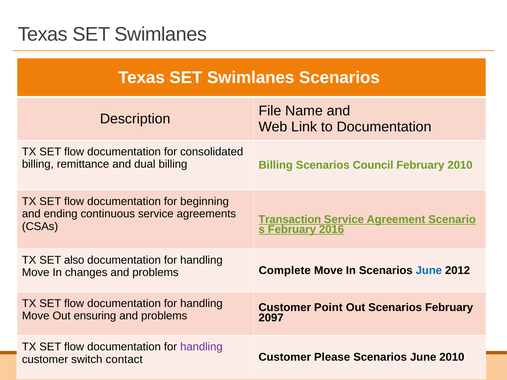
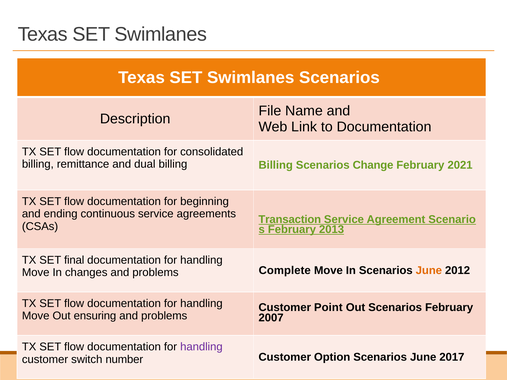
Council: Council -> Change (373, 165)
February 2010: 2010 -> 2021 (460, 165)
2016: 2016 -> 2013 (332, 230)
also: also -> final (74, 260)
June colour: blue -> orange (429, 271)
2097: 2097 -> 2007 (271, 318)
contact: contact -> number (124, 360)
Please: Please -> Option (332, 357)
June 2010: 2010 -> 2017 (452, 357)
